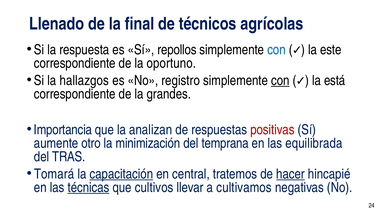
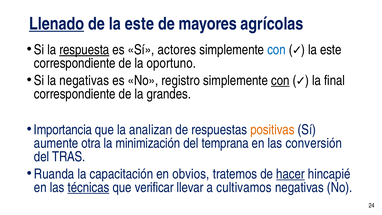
Llenado underline: none -> present (57, 24)
de la final: final -> este (139, 24)
técnicos: técnicos -> mayores (208, 24)
respuesta underline: none -> present (84, 50)
repollos: repollos -> actores (177, 50)
la hallazgos: hallazgos -> negativas (84, 80)
está: está -> final (335, 80)
positivas colour: red -> orange (272, 130)
otro: otro -> otra (91, 143)
equilibrada: equilibrada -> conversión (314, 143)
Tomará: Tomará -> Ruanda (54, 174)
capacitación underline: present -> none (121, 174)
central: central -> obvios (191, 174)
cultivos: cultivos -> verificar (154, 187)
